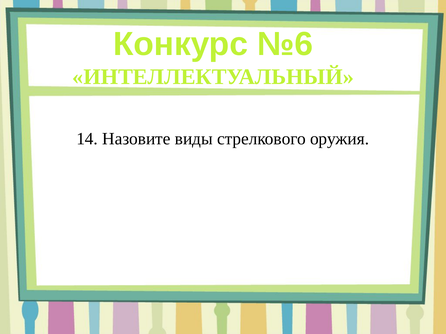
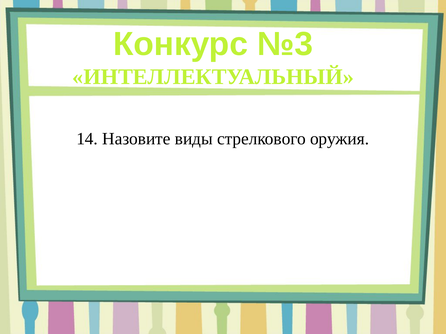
№6: №6 -> №3 (285, 44)
